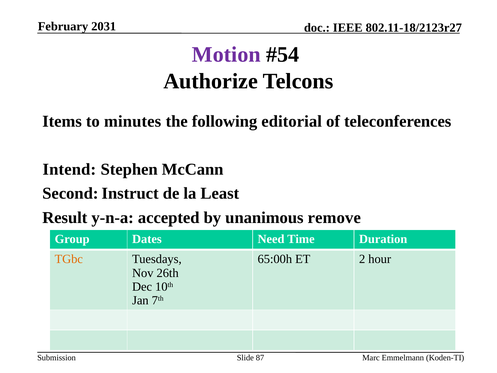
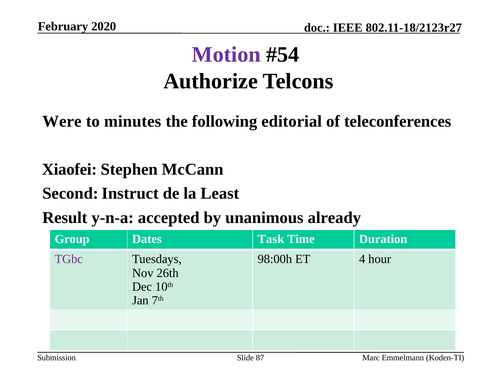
2031: 2031 -> 2020 (104, 26)
Items: Items -> Were (62, 121)
Intend: Intend -> Xiaofei (69, 169)
remove: remove -> already (334, 217)
Need: Need -> Task (271, 239)
TGbc colour: orange -> purple (69, 259)
65:00h: 65:00h -> 98:00h (275, 259)
2: 2 -> 4 (362, 259)
